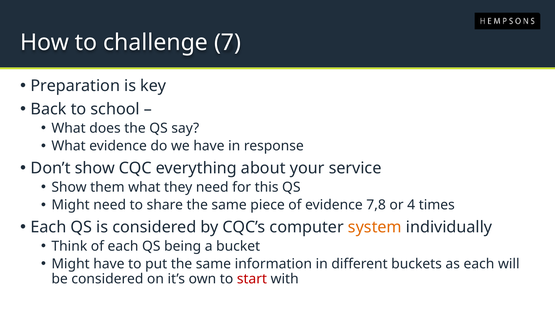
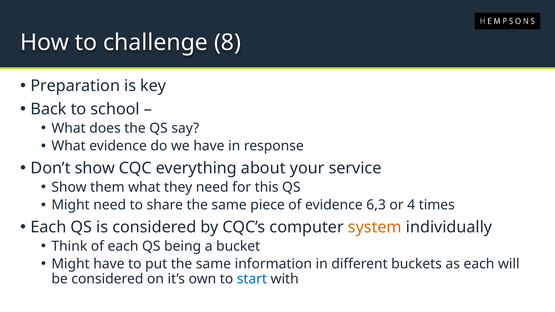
7: 7 -> 8 (228, 43)
7,8: 7,8 -> 6,3 (376, 205)
start colour: red -> blue (252, 279)
